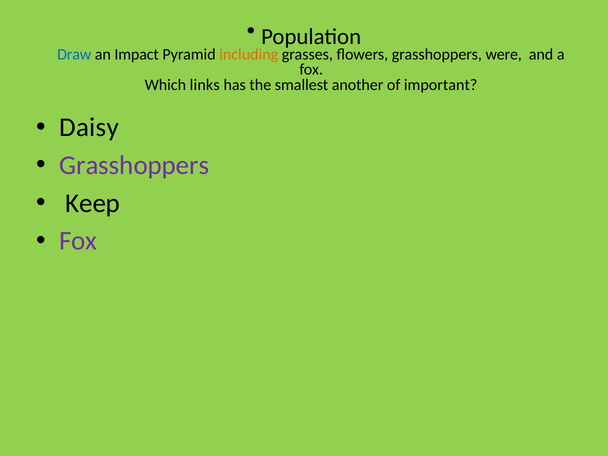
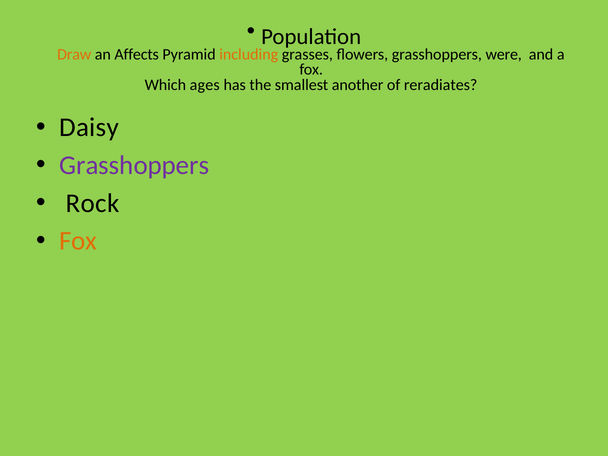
Draw colour: blue -> orange (74, 54)
Impact: Impact -> Affects (137, 54)
links: links -> ages (205, 85)
important: important -> reradiates (441, 85)
Keep: Keep -> Rock (93, 203)
Fox colour: purple -> orange (78, 241)
